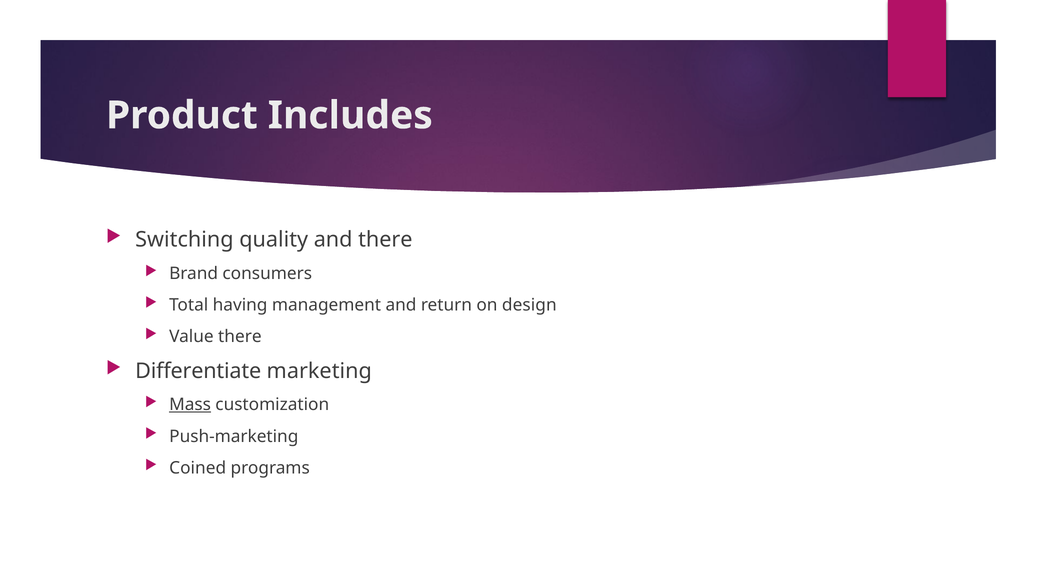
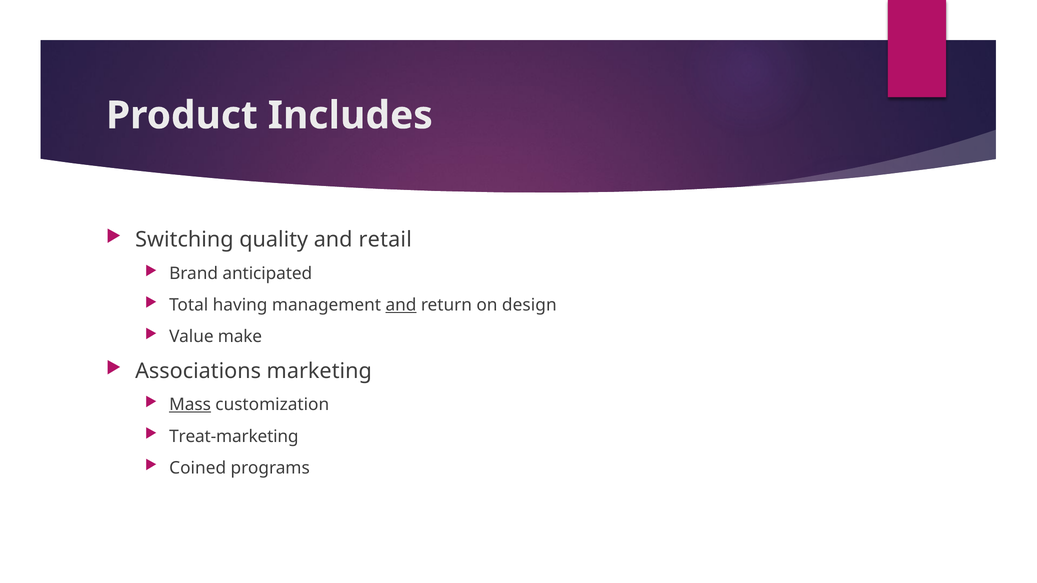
and there: there -> retail (385, 240)
consumers: consumers -> anticipated (267, 274)
and underline: none -> present (401, 305)
Value there: there -> make (240, 337)
Differentiate: Differentiate -> Associations (198, 371)
Push-marketing: Push-marketing -> Treat-marketing (234, 437)
